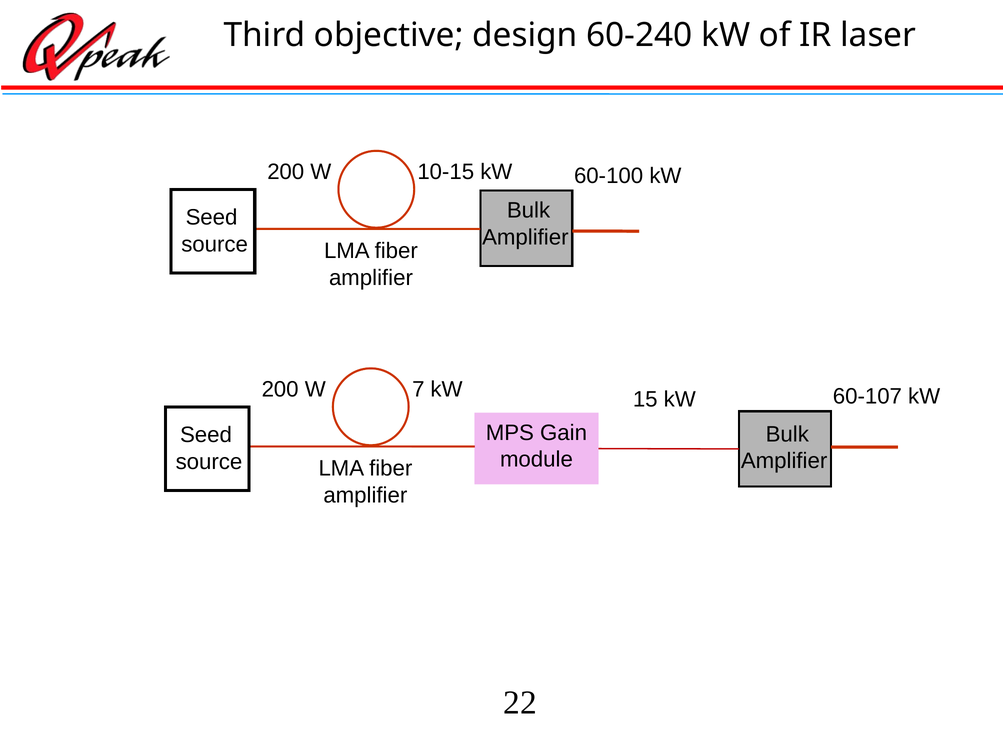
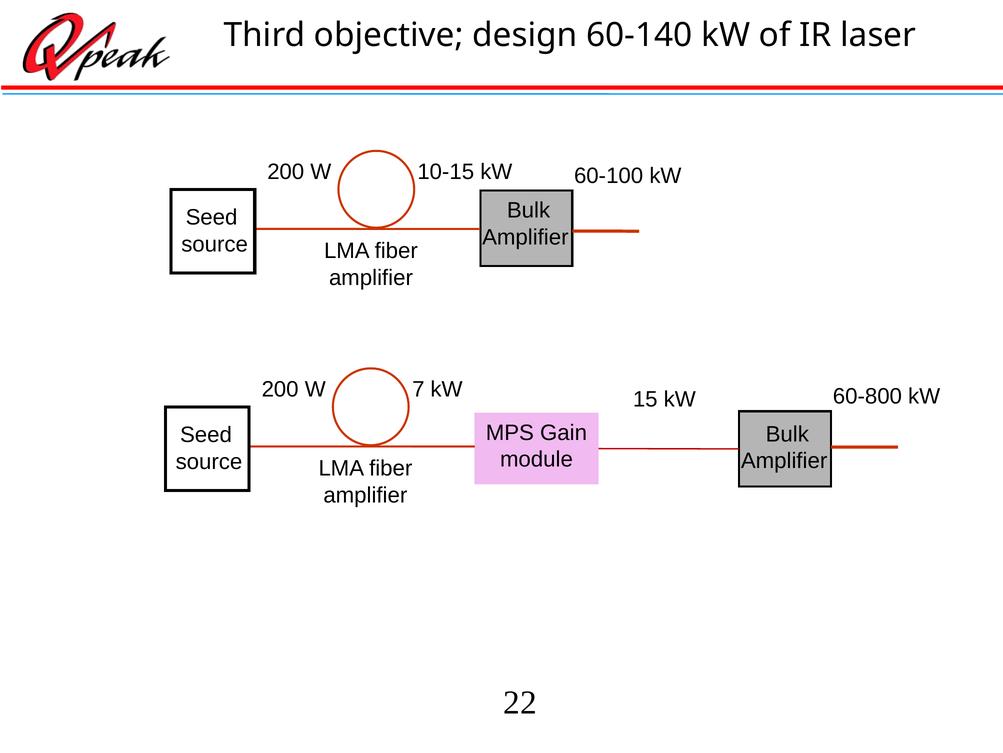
60-240: 60-240 -> 60-140 (639, 35)
60-107: 60-107 -> 60-800 (867, 396)
